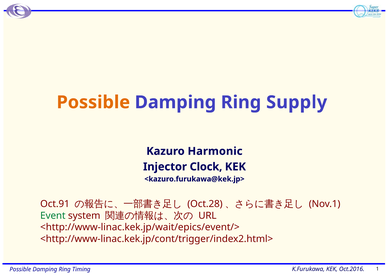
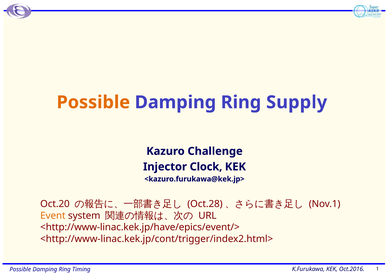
Harmonic: Harmonic -> Challenge (215, 151)
Oct.91: Oct.91 -> Oct.20 (55, 204)
Event colour: green -> orange (53, 216)
<http://www-linac.kek.jp/wait/epics/event/>: <http://www-linac.kek.jp/wait/epics/event/> -> <http://www-linac.kek.jp/have/epics/event/> (140, 227)
